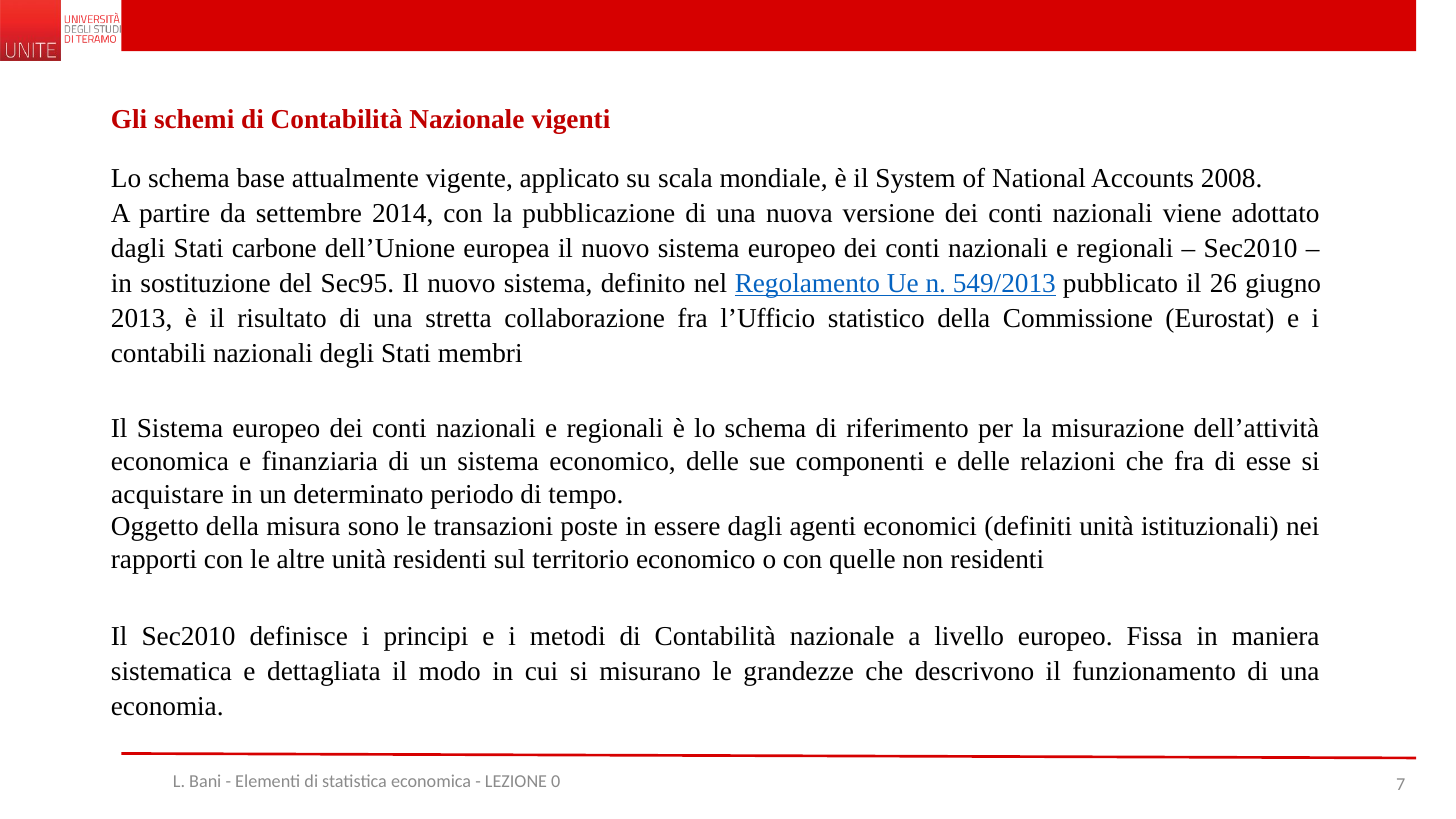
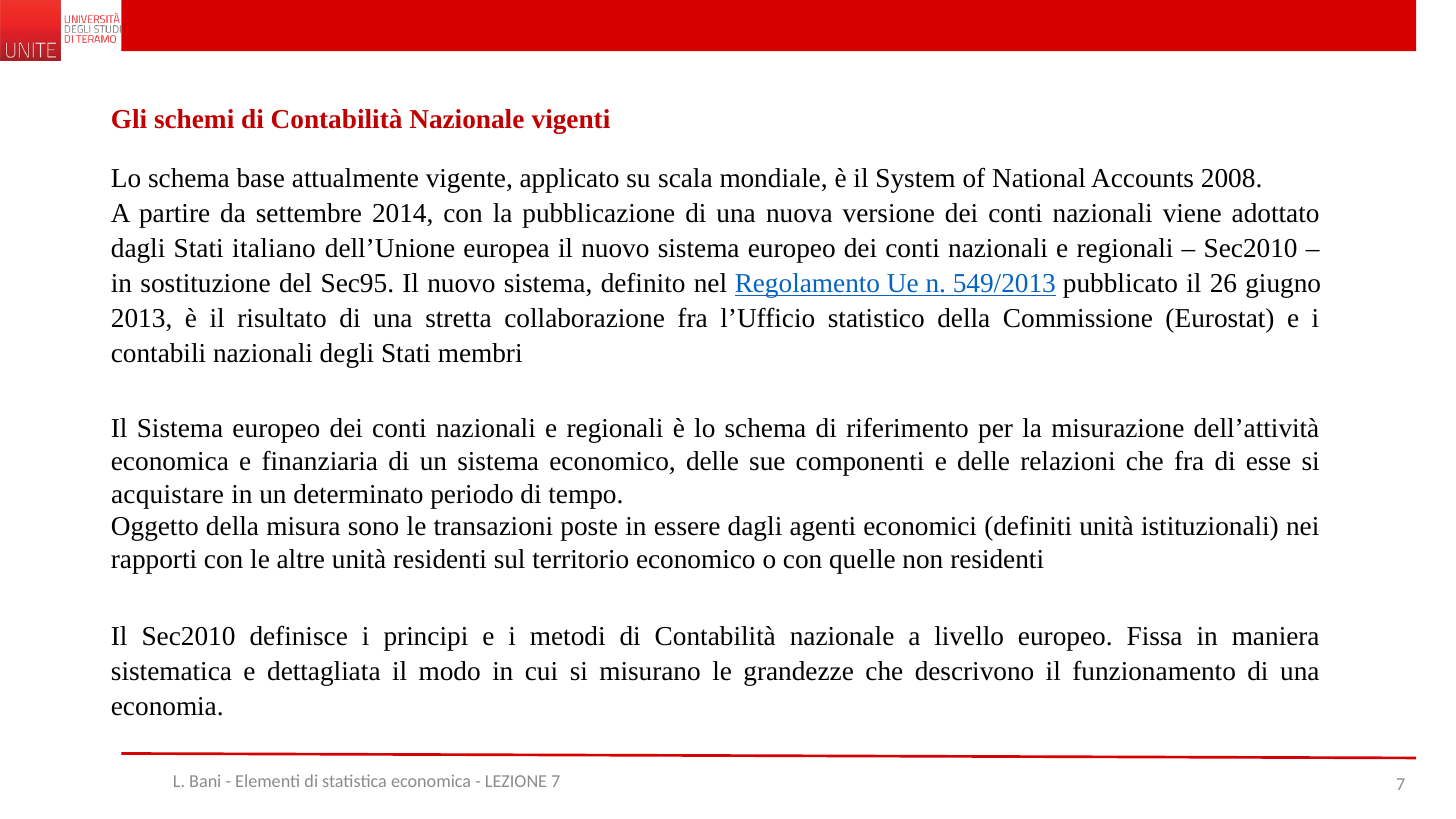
carbone: carbone -> italiano (274, 248)
LEZIONE 0: 0 -> 7 (556, 782)
